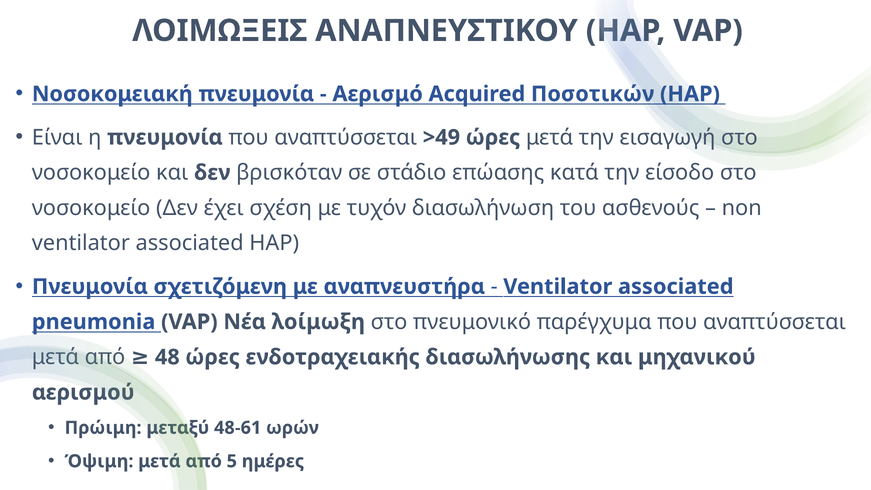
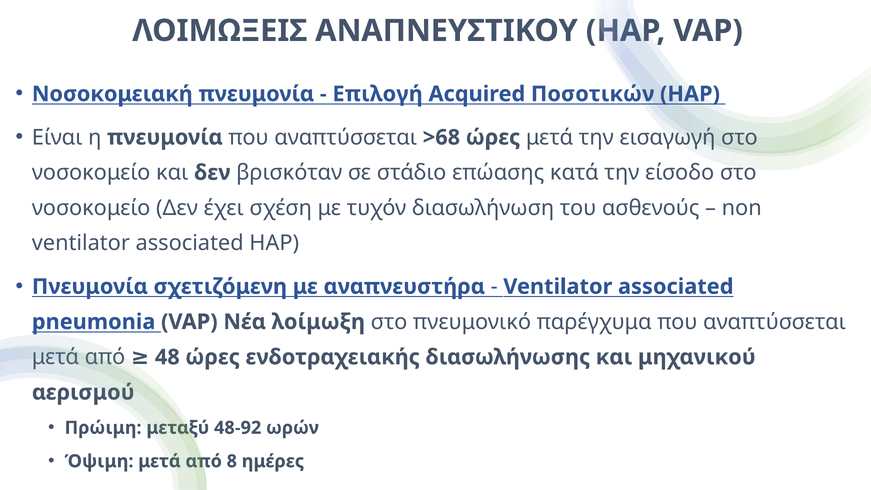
Αερισμό: Αερισμό -> Επιλογή (378, 94)
>49: >49 -> >68 (441, 137)
48-61: 48-61 -> 48-92 (238, 428)
5: 5 -> 8 (232, 461)
